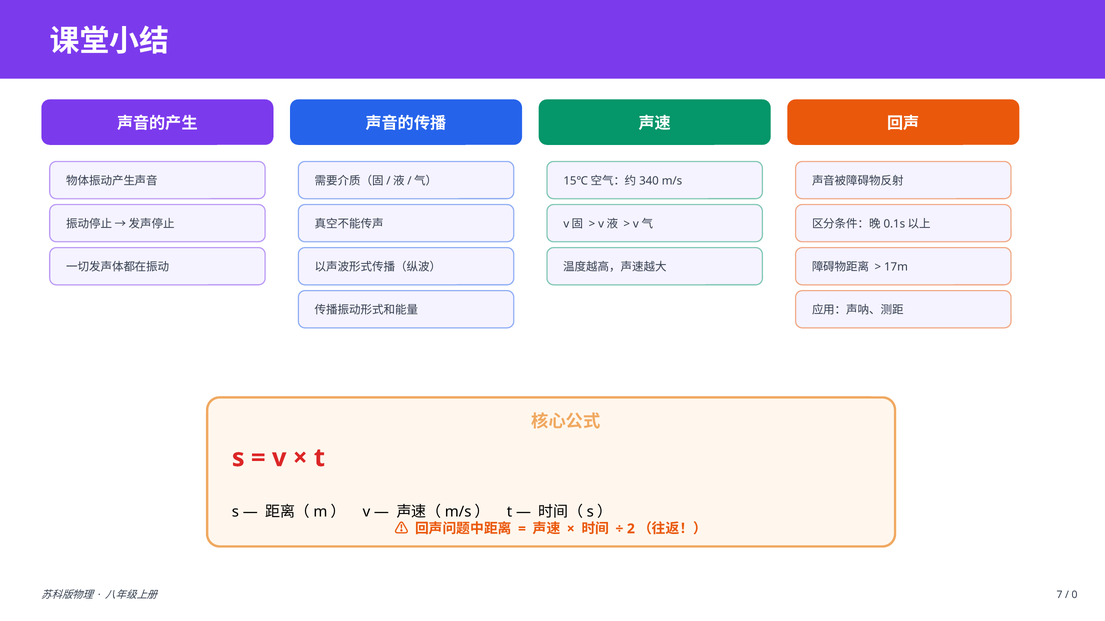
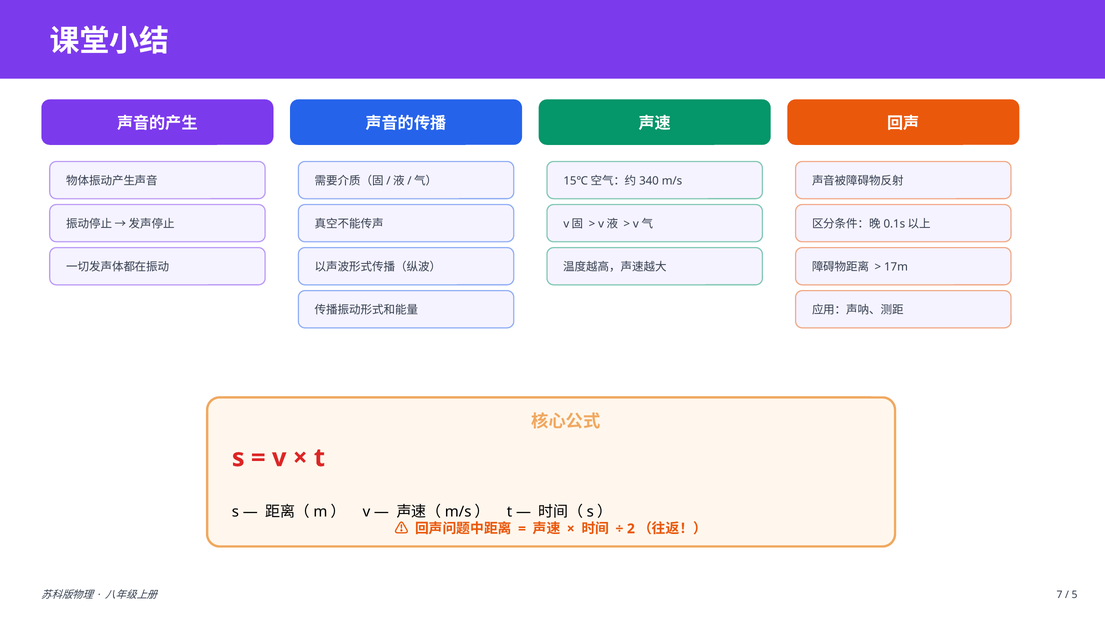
0: 0 -> 5 (1075, 595)
